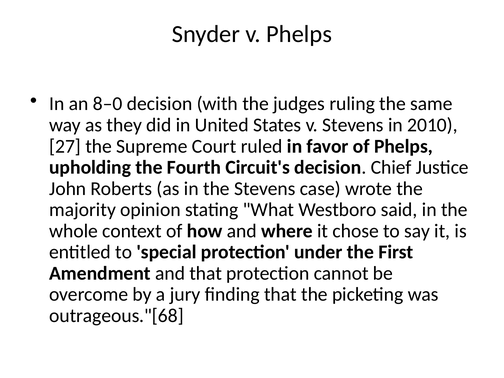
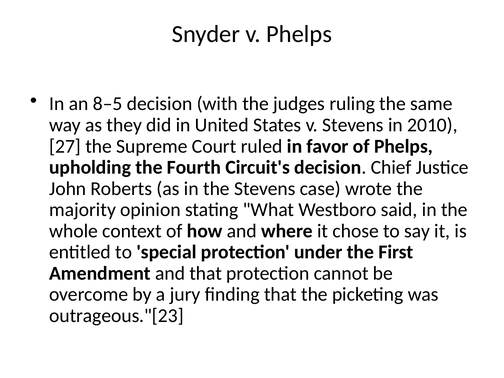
8–0: 8–0 -> 8–5 (108, 104)
outrageous."[68: outrageous."[68 -> outrageous."[23 (116, 316)
